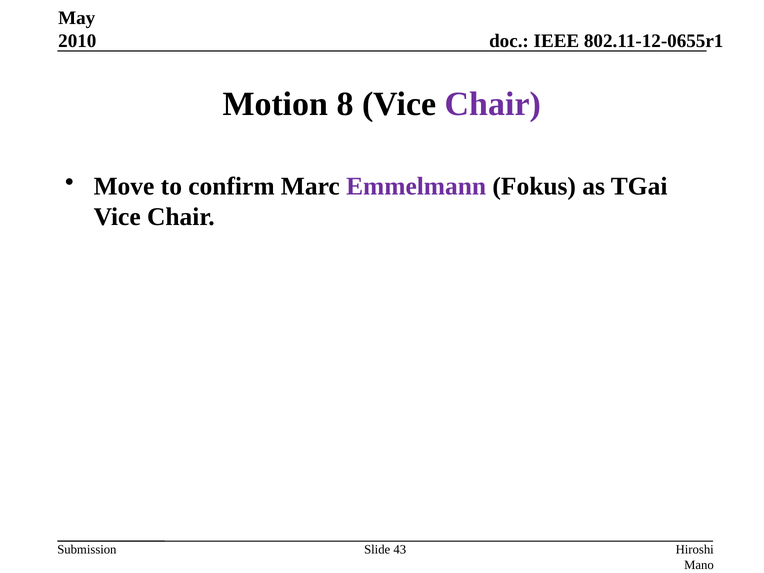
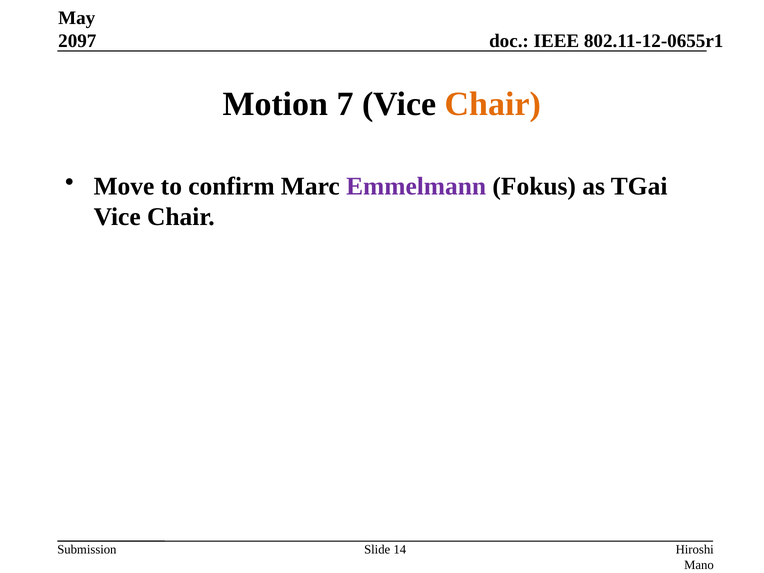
2010: 2010 -> 2097 (77, 41)
8: 8 -> 7 (345, 104)
Chair colour: purple -> orange (493, 104)
43: 43 -> 14 (400, 550)
